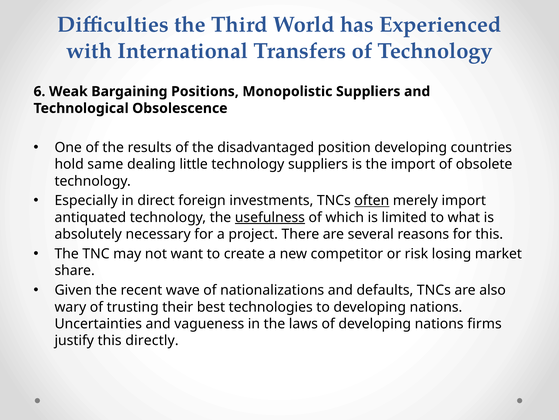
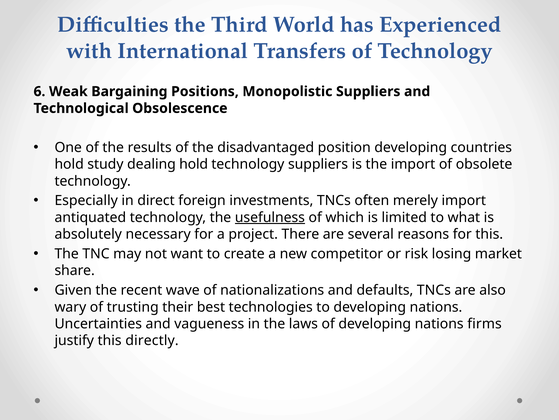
same: same -> study (105, 164)
dealing little: little -> hold (194, 164)
often underline: present -> none (372, 200)
